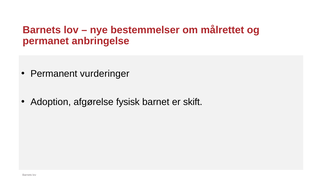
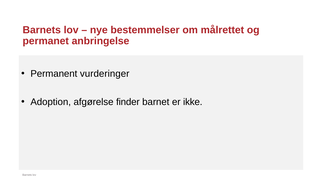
fysisk: fysisk -> finder (128, 102)
skift: skift -> ikke (193, 102)
